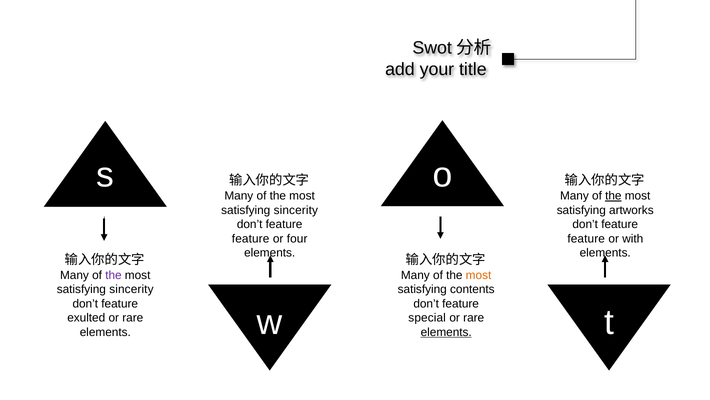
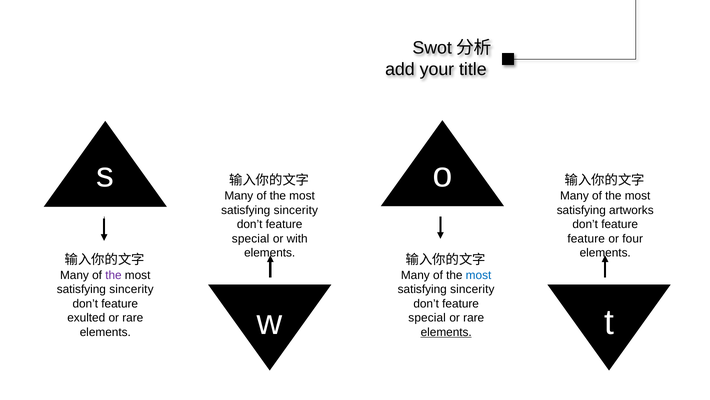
the underline: present -> none (613, 196)
feature: feature -> special (251, 238)
four: four -> with (297, 238)
with: with -> four (633, 238)
most colour: orange -> blue (479, 275)
contents: contents -> sincerity (472, 289)
